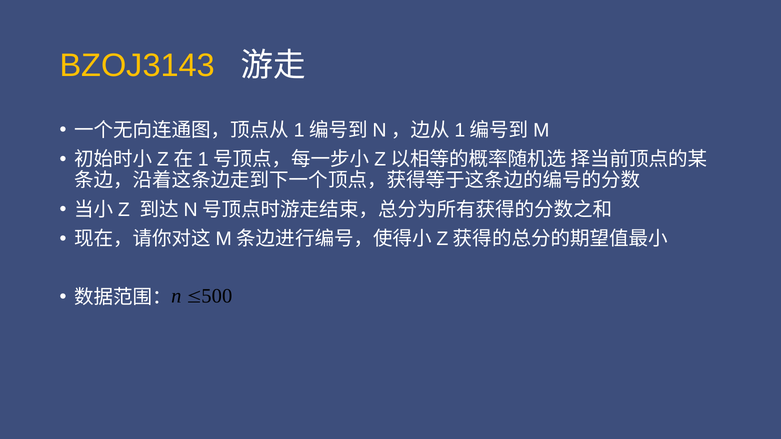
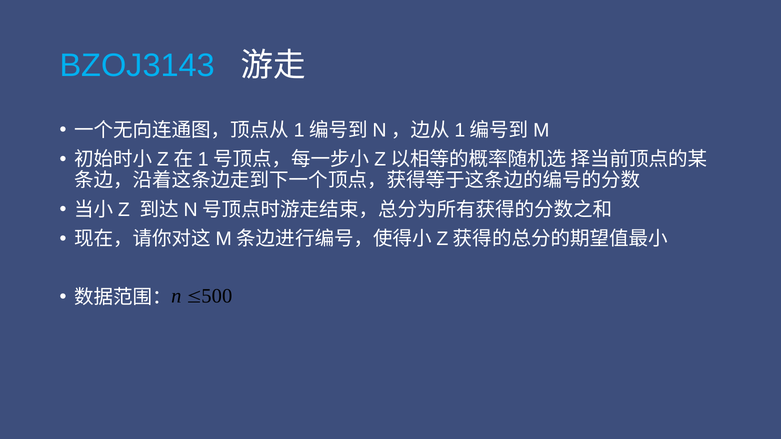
BZOJ3143 colour: yellow -> light blue (137, 66)
